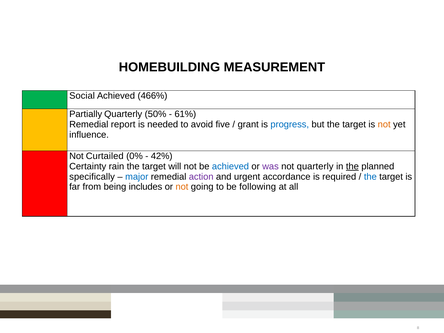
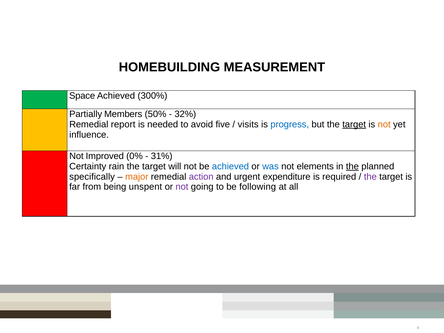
Social: Social -> Space (82, 96)
466%: 466% -> 300% (152, 96)
Partially Quarterly: Quarterly -> Members (123, 114)
61%: 61% -> 32% (185, 114)
grant: grant -> visits (248, 124)
target underline: none -> present (354, 124)
Curtailed: Curtailed -> Improved (105, 156)
42%: 42% -> 31% (162, 156)
was colour: purple -> blue (270, 166)
not quarterly: quarterly -> elements (315, 166)
major colour: blue -> orange (137, 177)
accordance: accordance -> expenditure (287, 177)
the colour: blue -> purple (370, 177)
includes: includes -> unspent (145, 187)
not colour: orange -> purple (182, 187)
